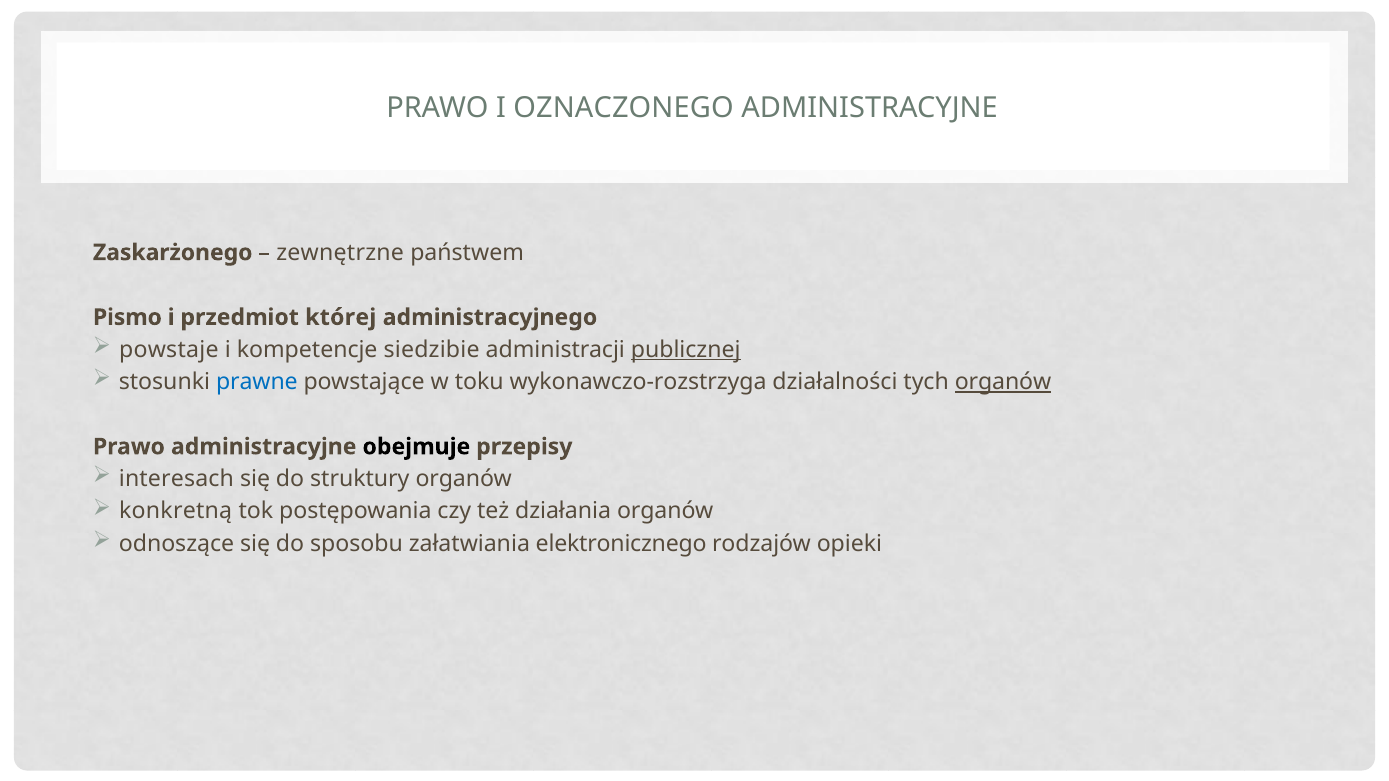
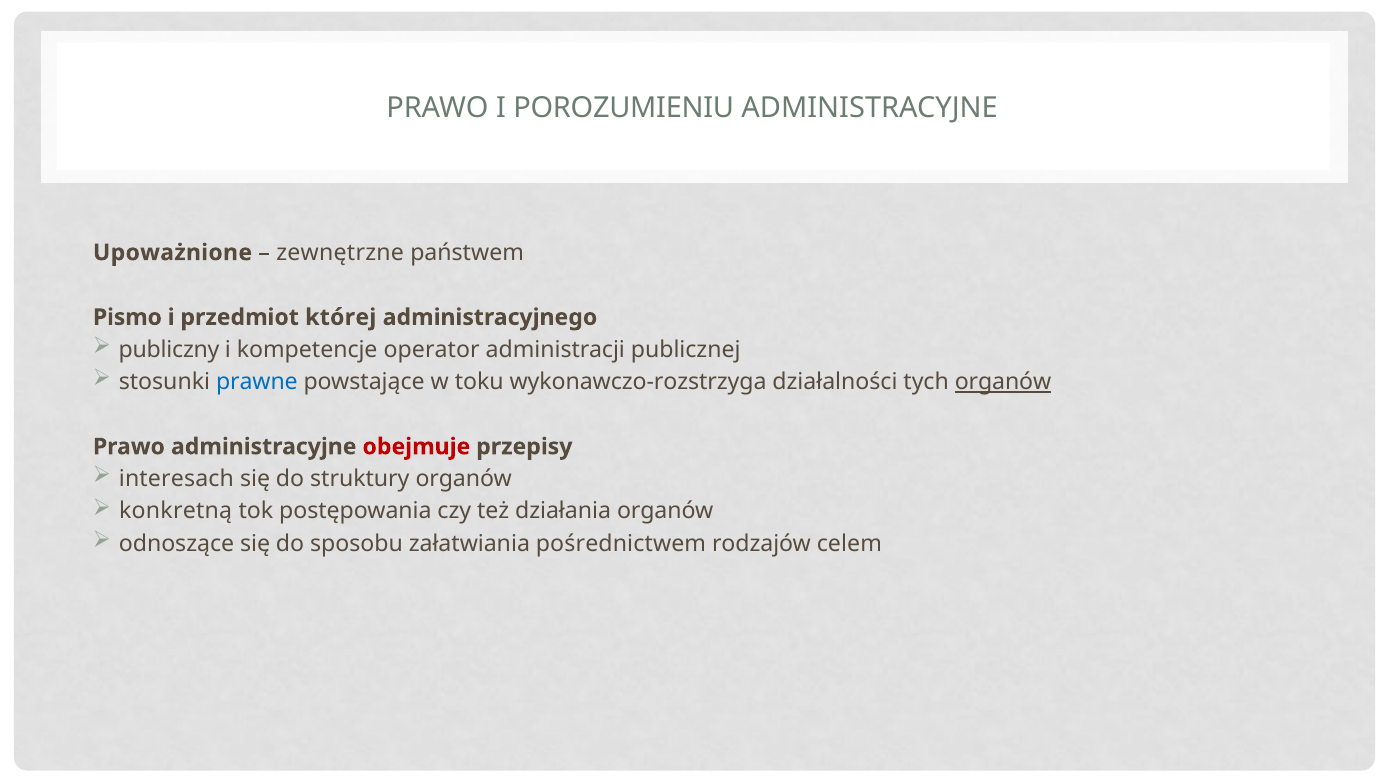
OZNACZONEGO: OZNACZONEGO -> POROZUMIENIU (624, 108)
Zaskarżonego: Zaskarżonego -> Upoważnione (173, 253)
powstaje: powstaje -> publiczny (169, 350)
siedzibie: siedzibie -> operator (432, 350)
publicznej underline: present -> none (686, 350)
obejmuje colour: black -> red (416, 447)
elektronicznego: elektronicznego -> pośrednictwem (621, 544)
opieki: opieki -> celem (849, 544)
